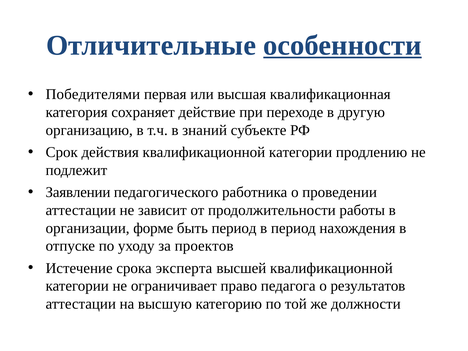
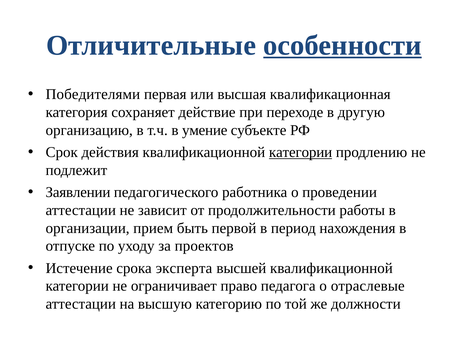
знаний: знаний -> умение (205, 130)
категории underline: none -> present (301, 152)
форме: форме -> прием (153, 228)
быть период: период -> первой (234, 228)
результатов: результатов -> отраслевые (368, 286)
